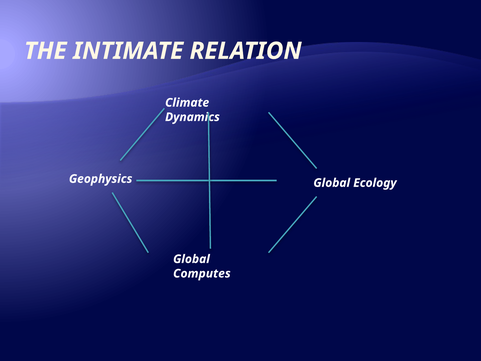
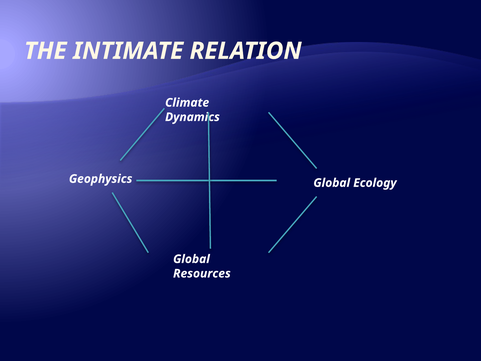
Computes: Computes -> Resources (202, 273)
